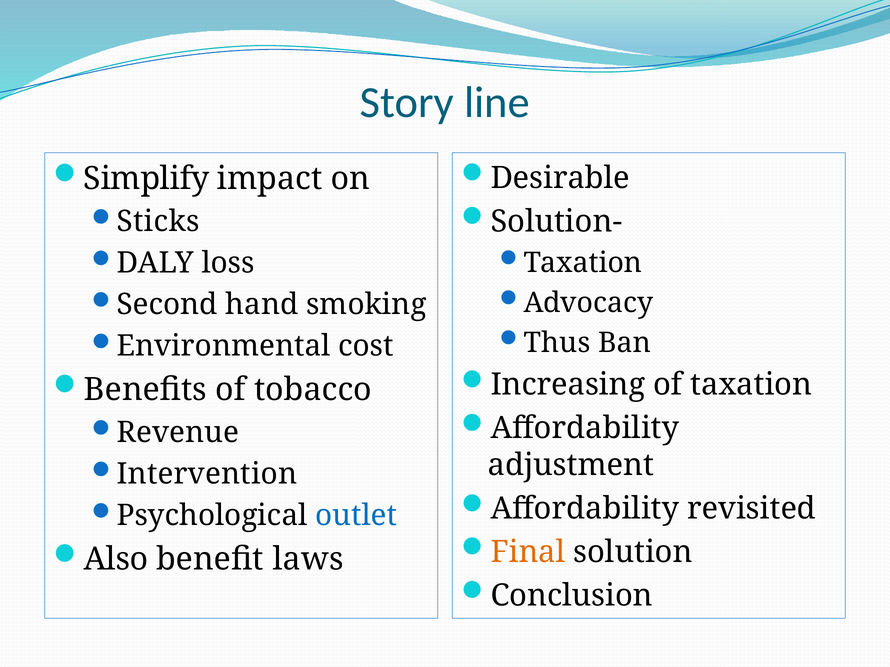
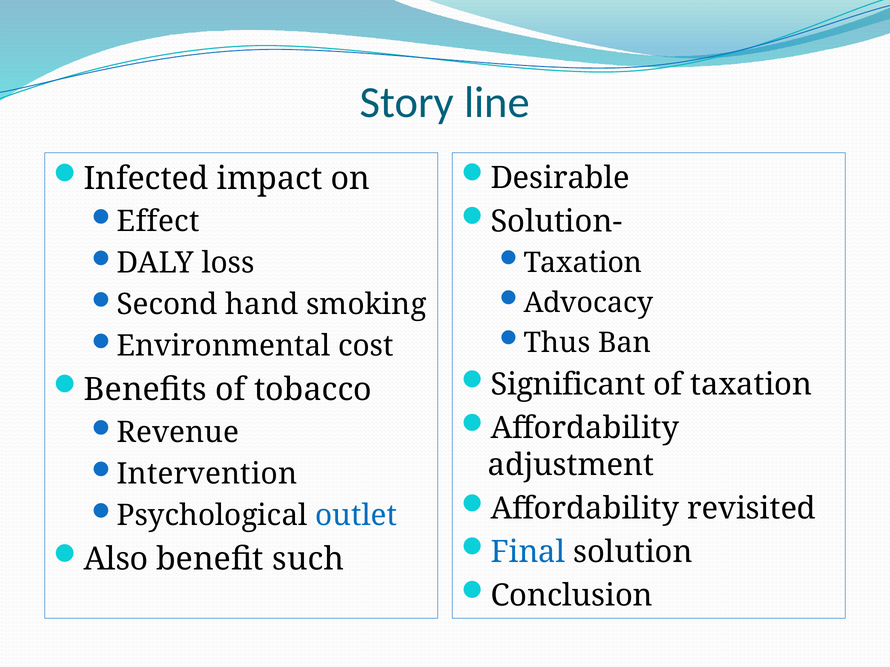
Simplify: Simplify -> Infected (146, 179)
Sticks: Sticks -> Effect (158, 222)
Increasing: Increasing -> Significant (568, 385)
Final colour: orange -> blue (528, 553)
laws: laws -> such (308, 560)
